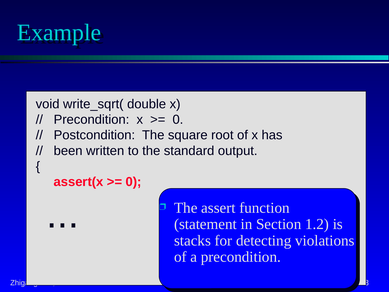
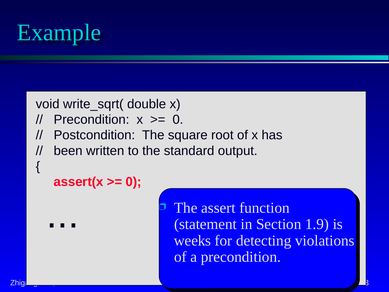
1.2: 1.2 -> 1.9 (317, 224)
stacks: stacks -> weeks (193, 240)
